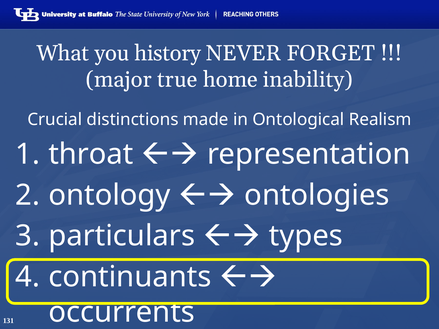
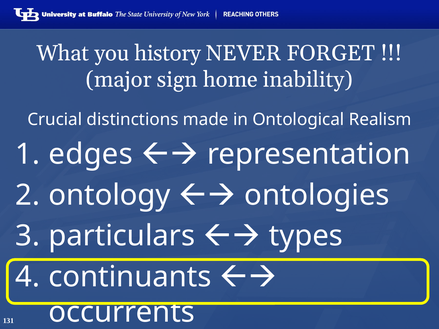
true: true -> sign (177, 80)
throat: throat -> edges (91, 154)
